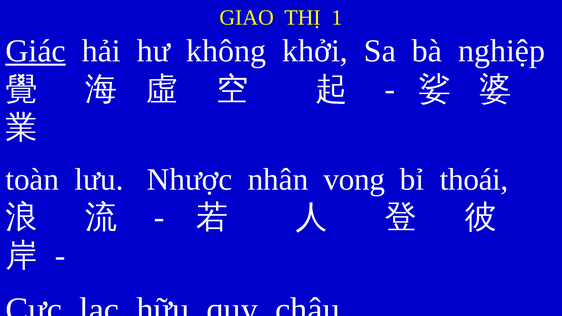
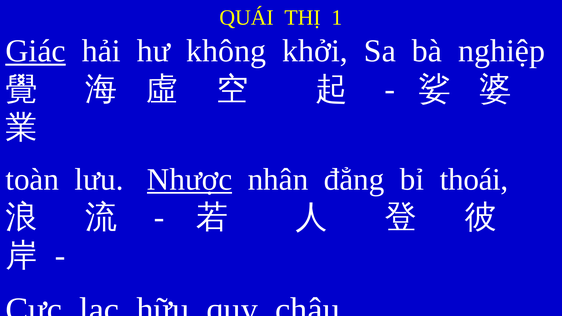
GIAO: GIAO -> QUÁI (247, 18)
Nhược underline: none -> present (190, 180)
vong: vong -> đẳng (354, 180)
